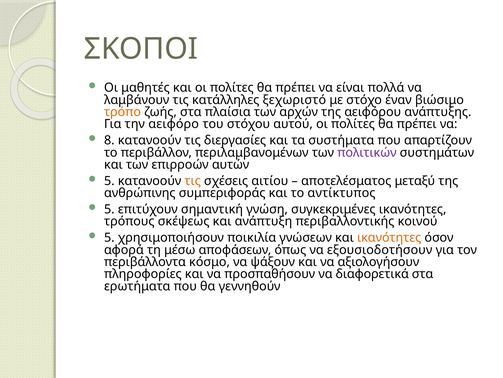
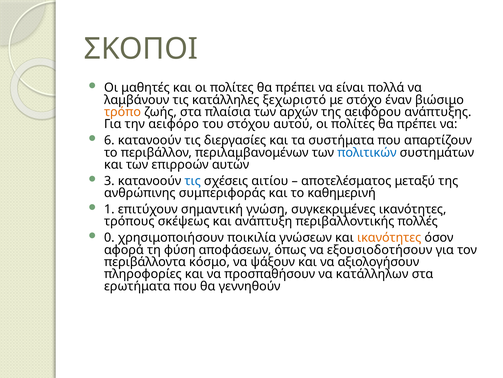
8: 8 -> 6 (109, 140)
πολιτικών colour: purple -> blue (367, 152)
5: 5 -> 3 (109, 181)
τις colour: orange -> blue (193, 181)
αντίκτυπος: αντίκτυπος -> καθημερινή (342, 193)
5: 5 -> 1 (109, 209)
κοινού: κοινού -> πολλές (418, 221)
5: 5 -> 0 (109, 237)
μέσω: μέσω -> φύση (180, 249)
διαφορετικά: διαφορετικά -> κατάλληλων (372, 274)
